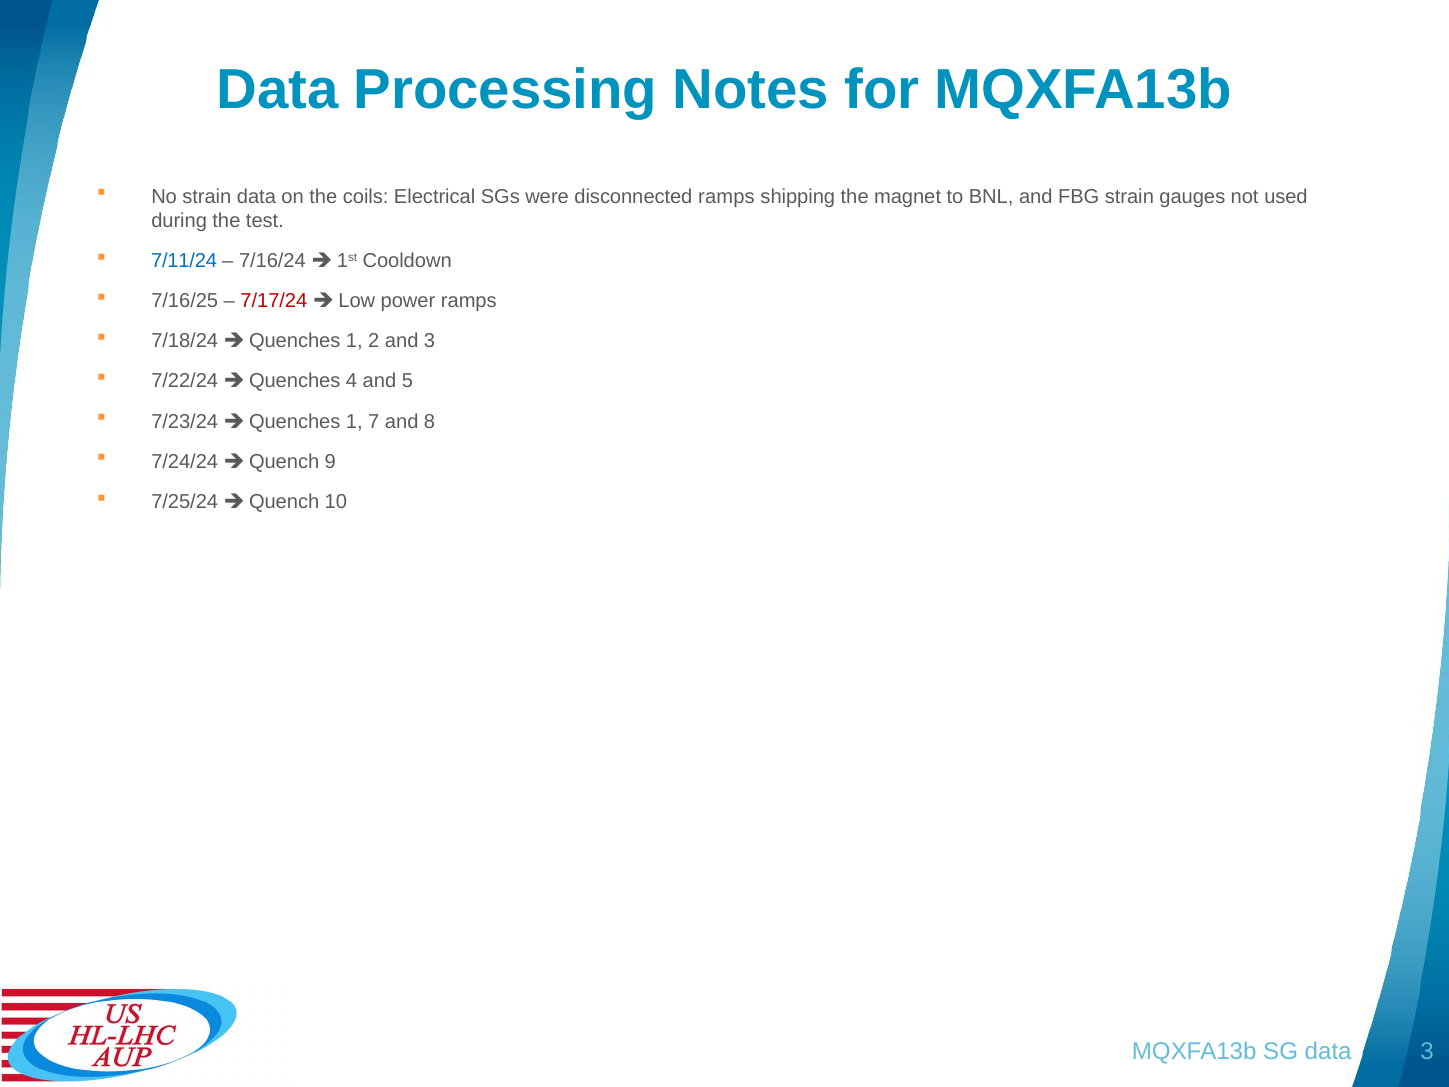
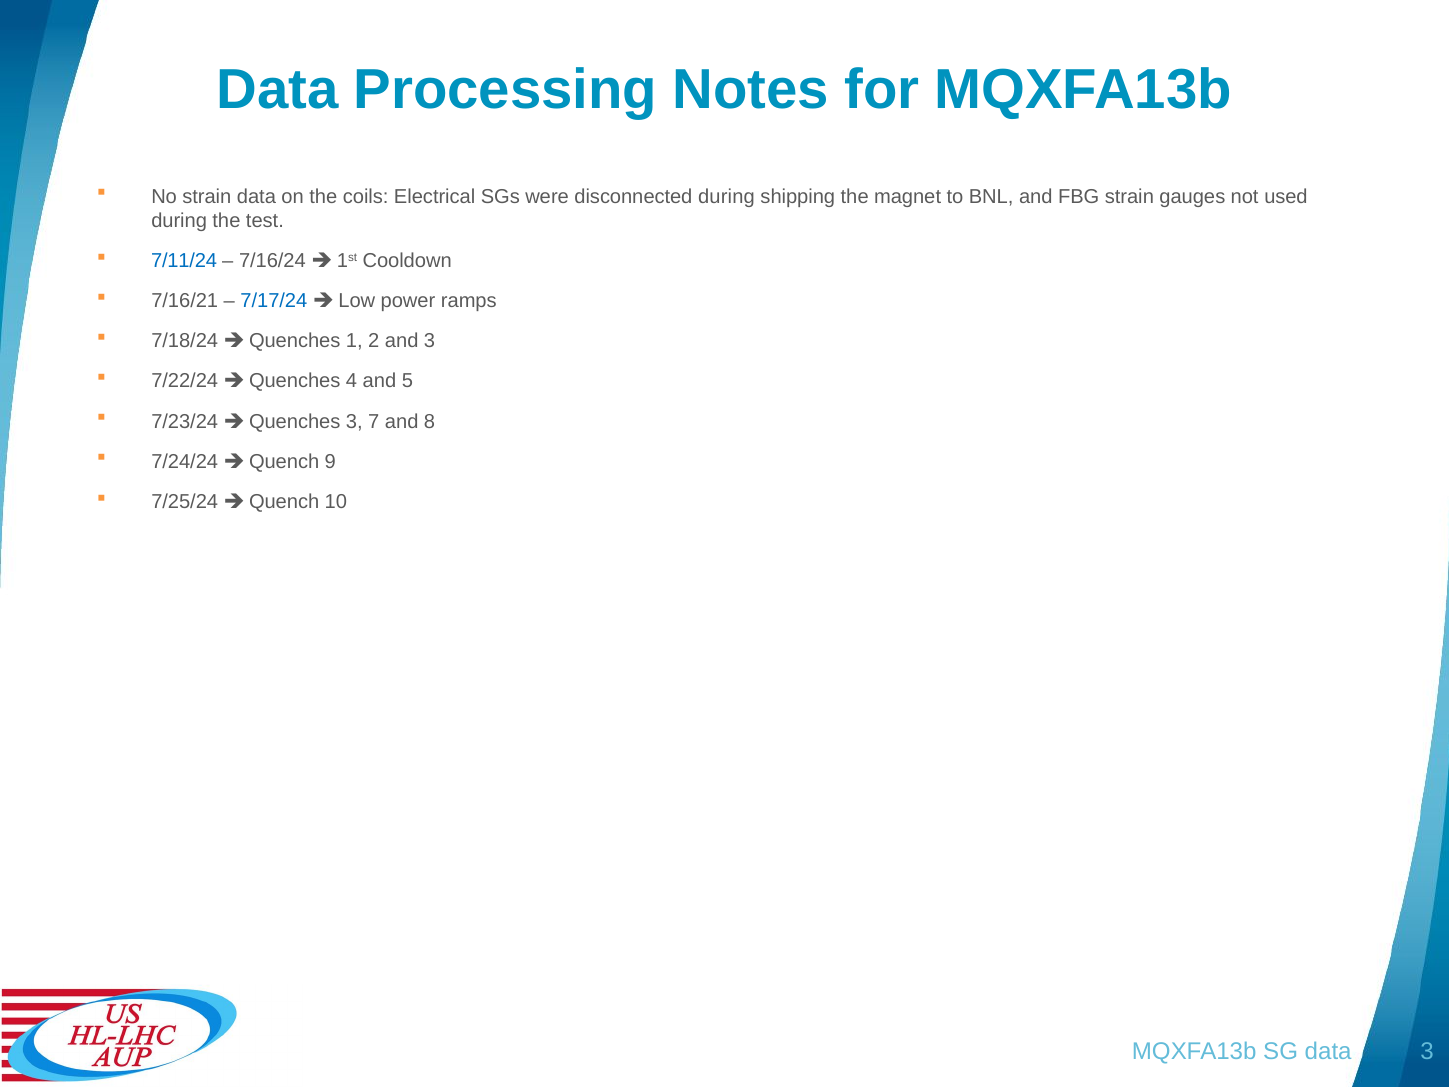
disconnected ramps: ramps -> during (727, 197)
7/16/25: 7/16/25 -> 7/16/21 (185, 301)
7/17/24 colour: red -> blue (274, 301)
1: 1 -> 3 (354, 421)
